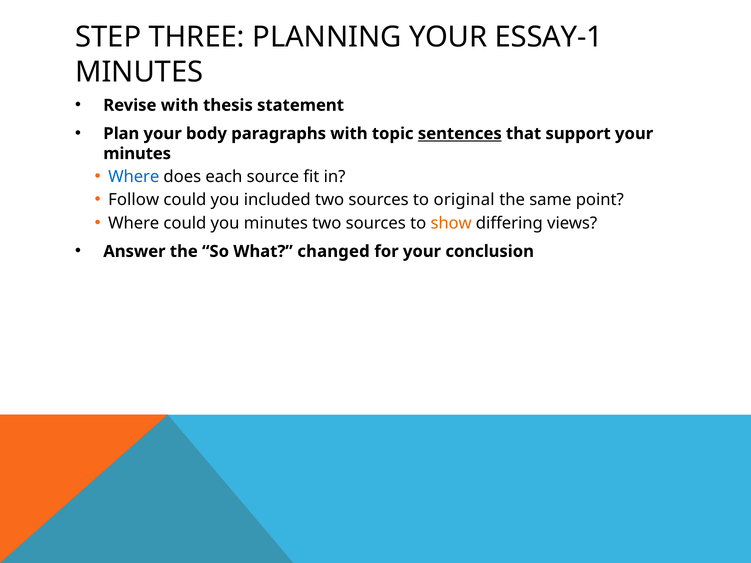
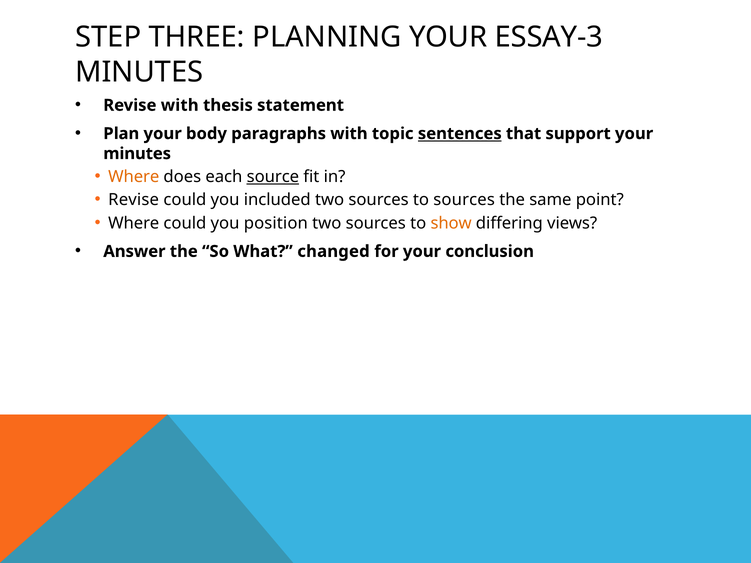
ESSAY-1: ESSAY-1 -> ESSAY-3 (549, 37)
Where colour: blue -> orange (134, 177)
source underline: none -> present (273, 177)
Follow: Follow -> Revise (134, 200)
to original: original -> sources (464, 200)
you minutes: minutes -> position (276, 223)
